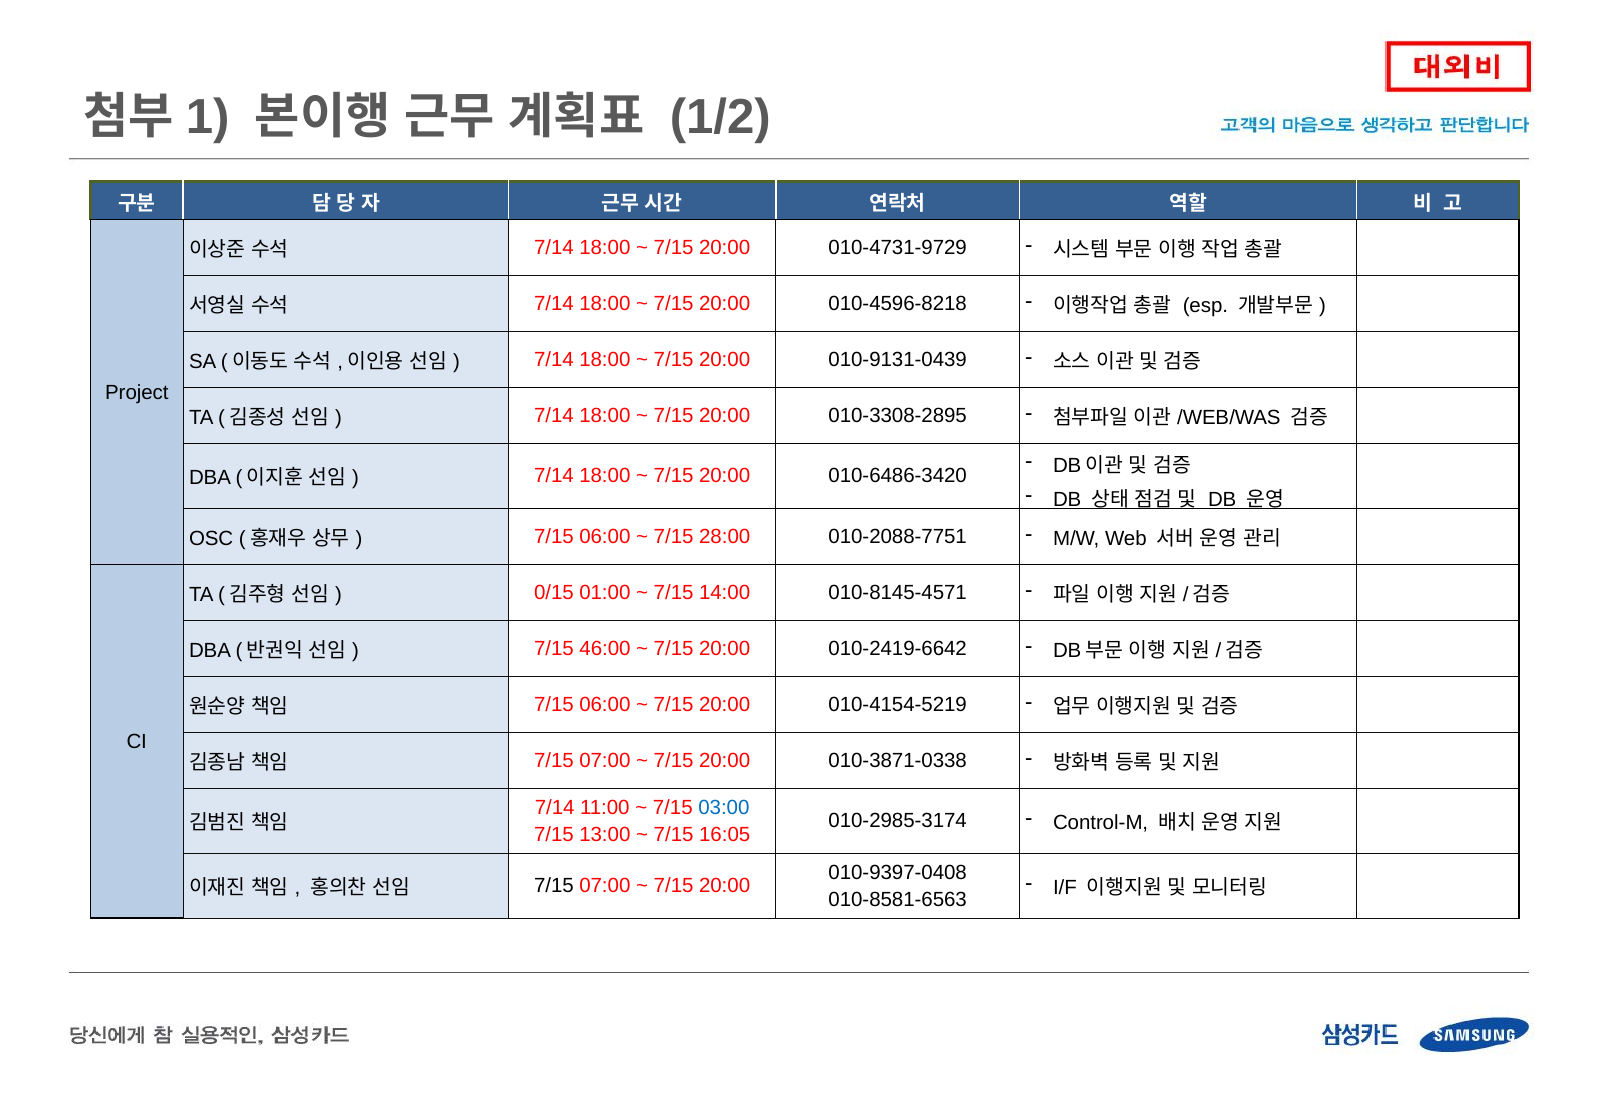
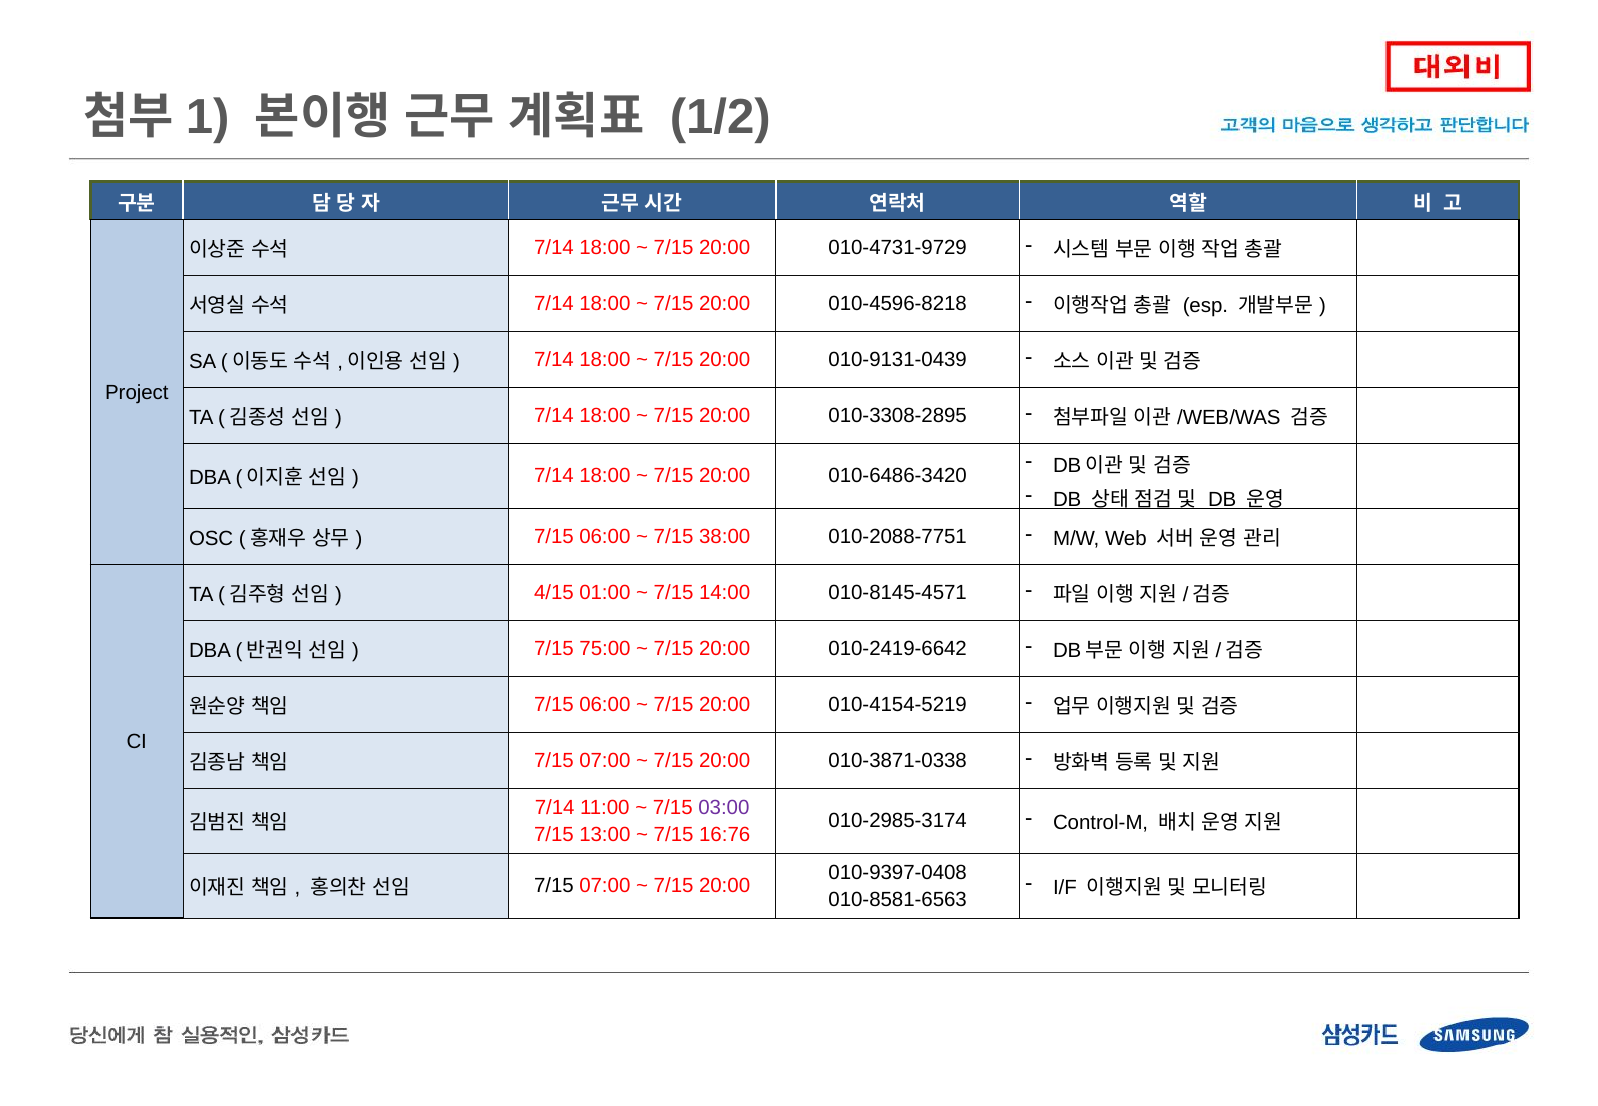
28:00: 28:00 -> 38:00 (725, 537)
0/15: 0/15 -> 4/15 (554, 593)
46:00: 46:00 -> 75:00 (605, 649)
03:00 colour: blue -> purple (724, 808)
16:05: 16:05 -> 16:76 (725, 835)
